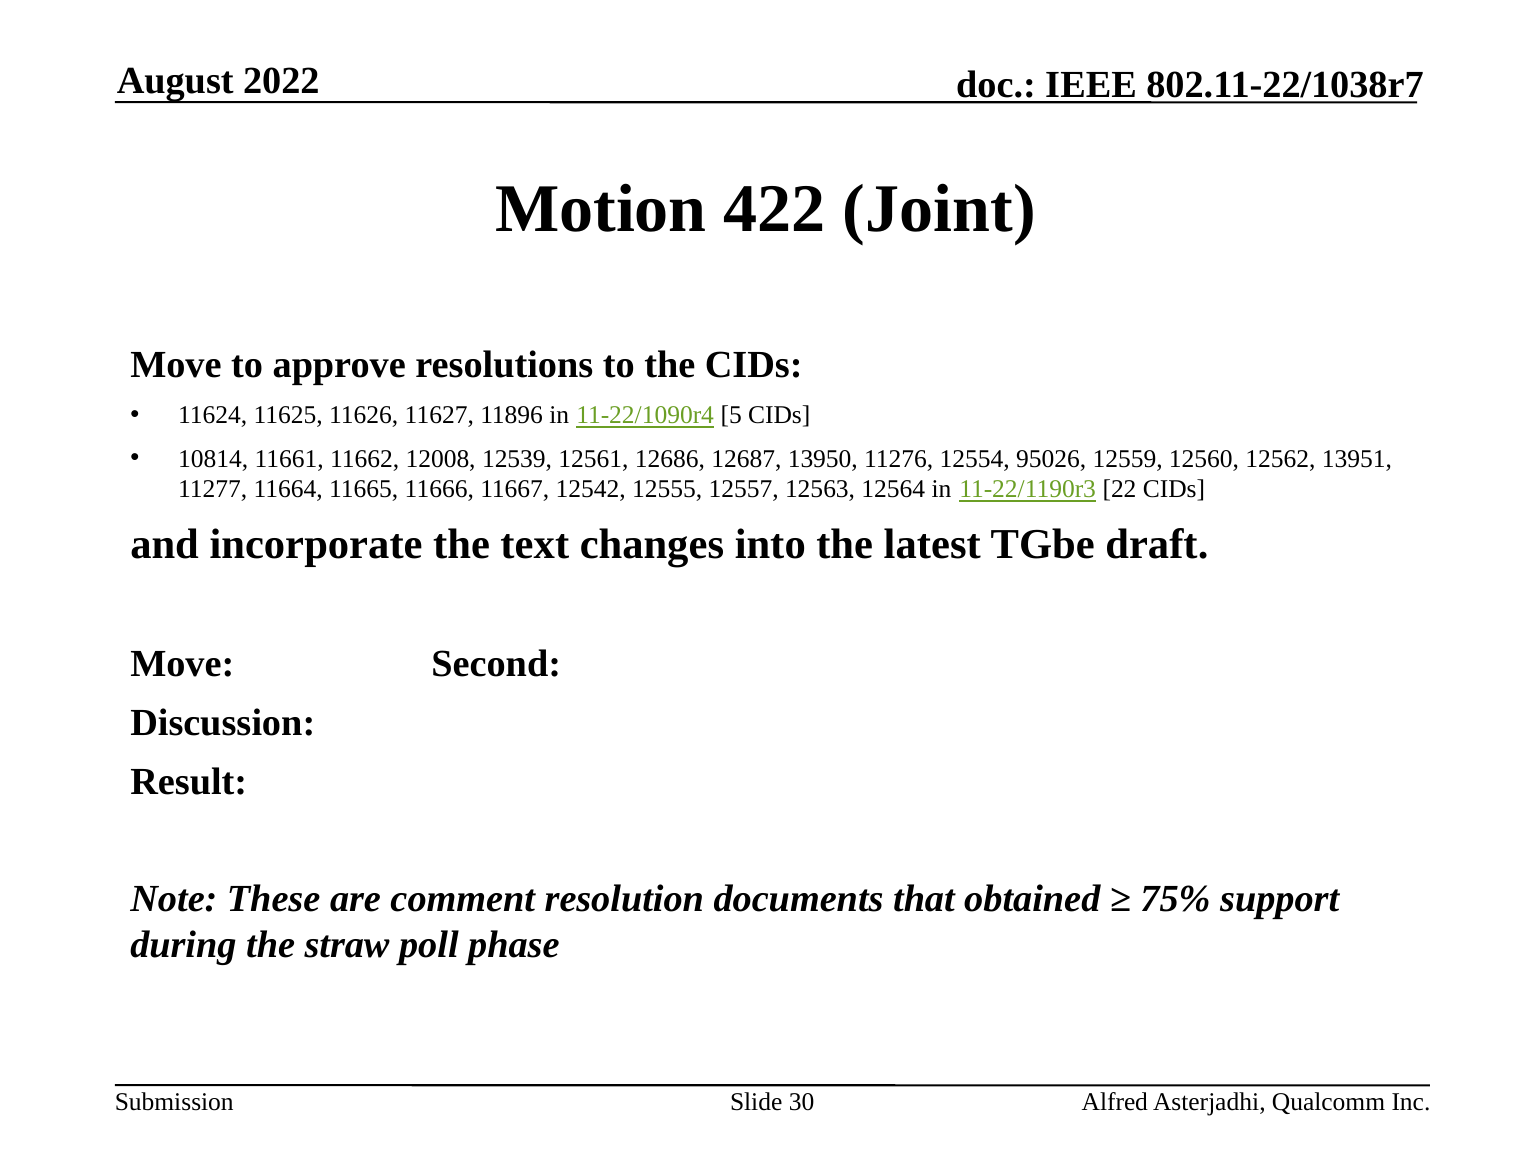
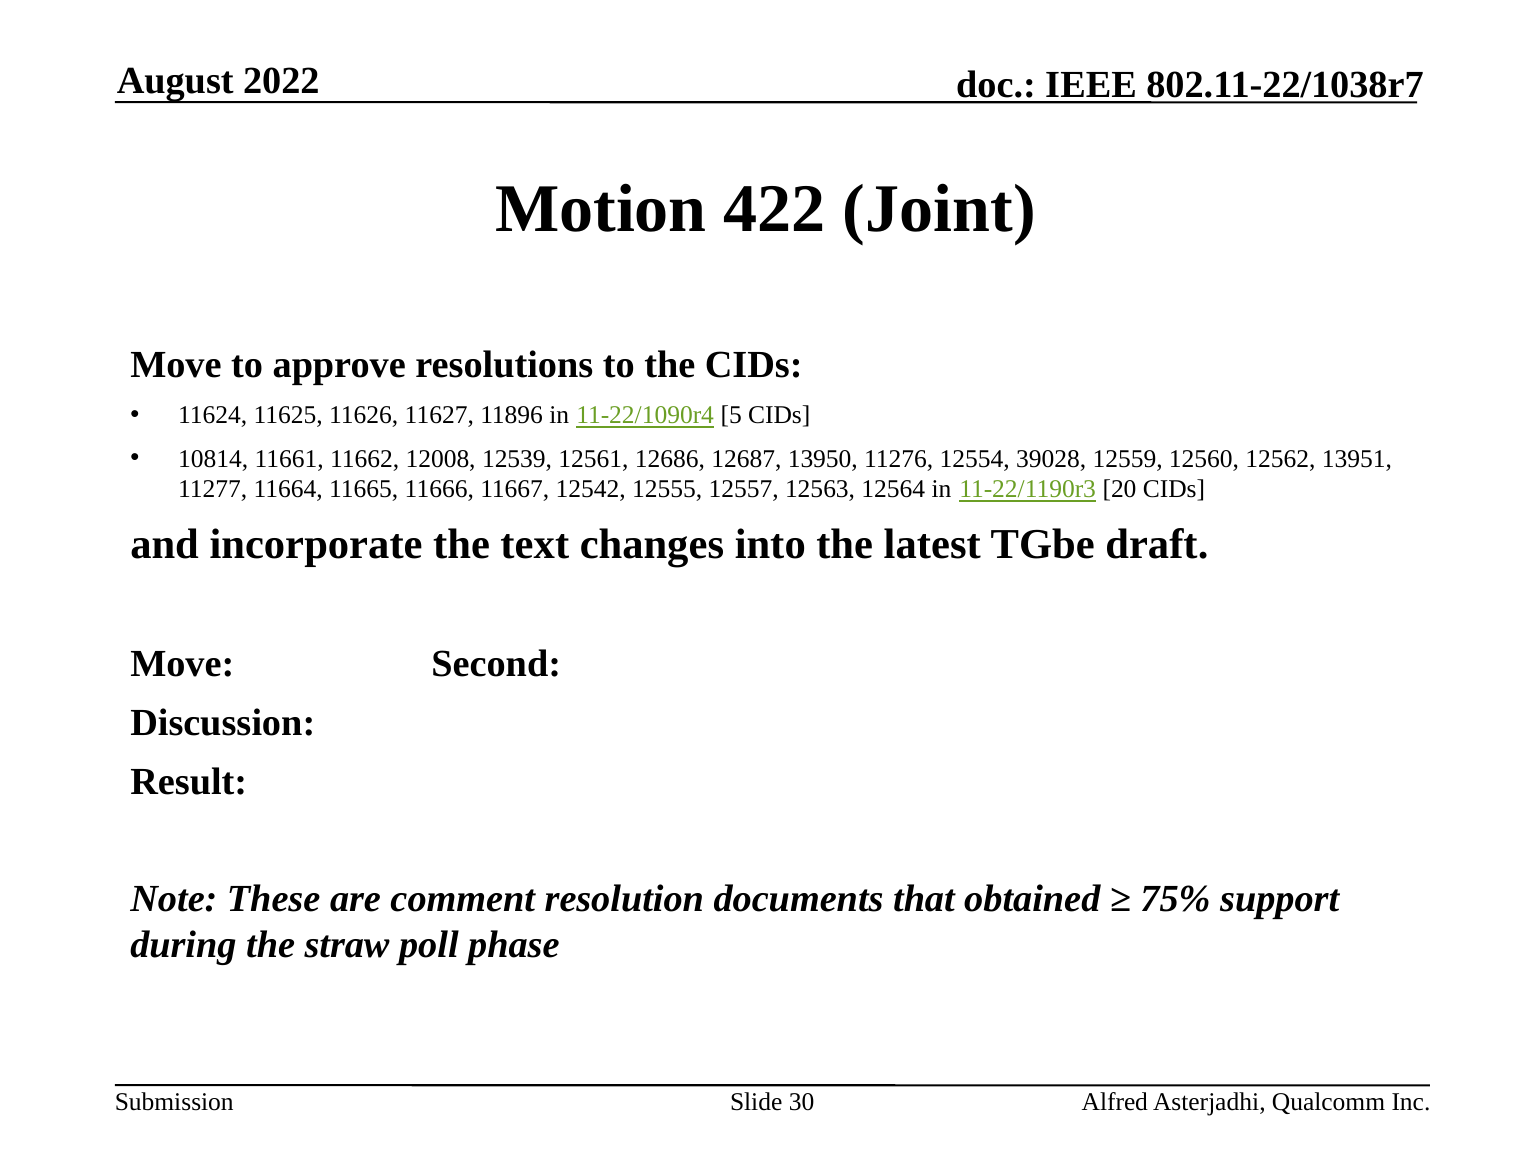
95026: 95026 -> 39028 (1051, 459)
22: 22 -> 20 (1120, 490)
